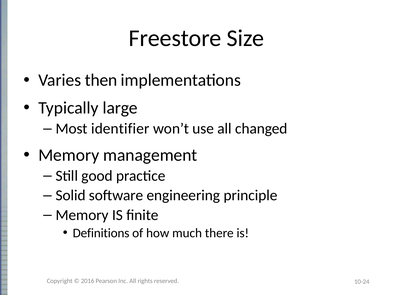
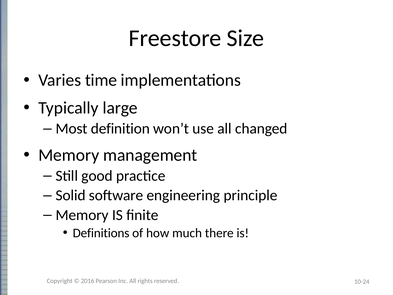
then: then -> time (101, 80)
identifier: identifier -> definition (120, 128)
